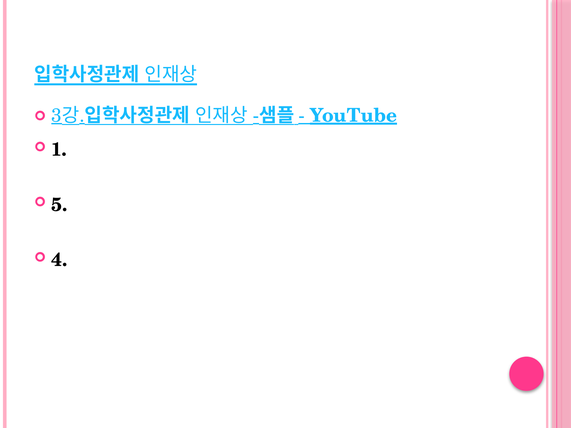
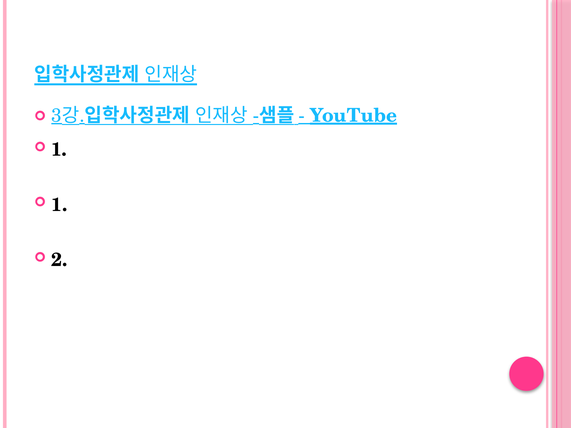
5: 5 -> 1 (59, 205)
4: 4 -> 2 (59, 260)
